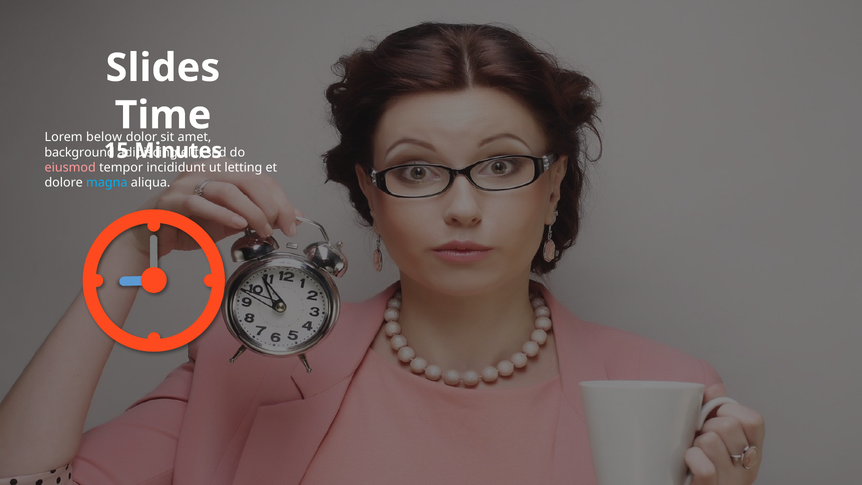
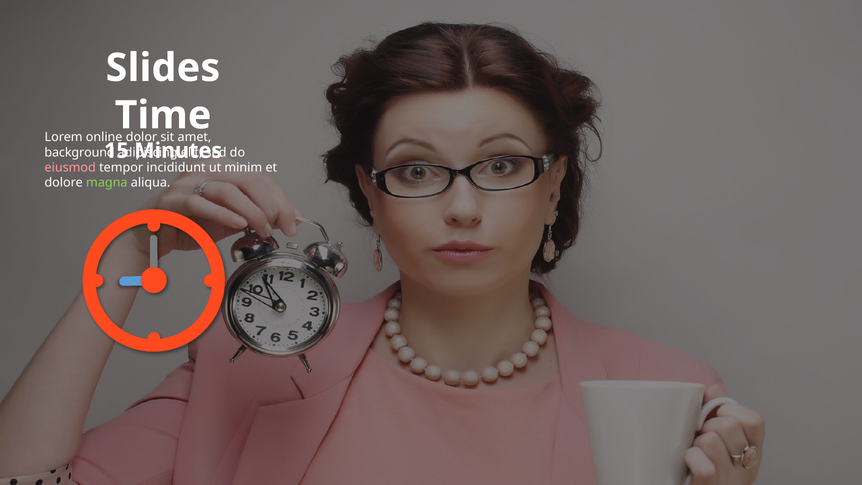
below: below -> online (104, 137)
letting: letting -> minim (243, 167)
magna colour: light blue -> light green (107, 183)
